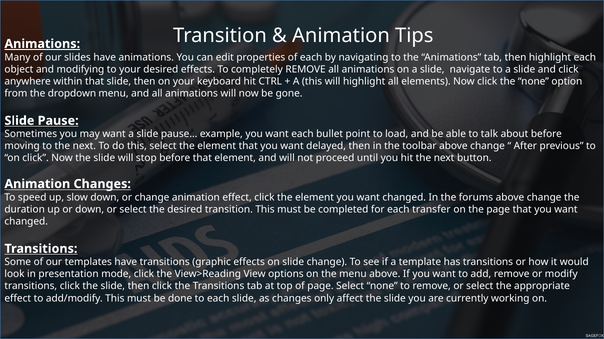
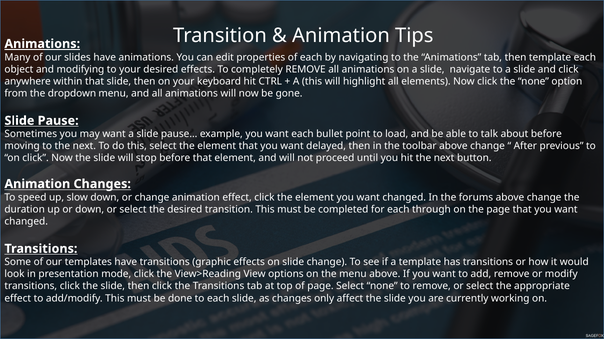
then highlight: highlight -> template (550, 57)
transfer: transfer -> through (431, 210)
